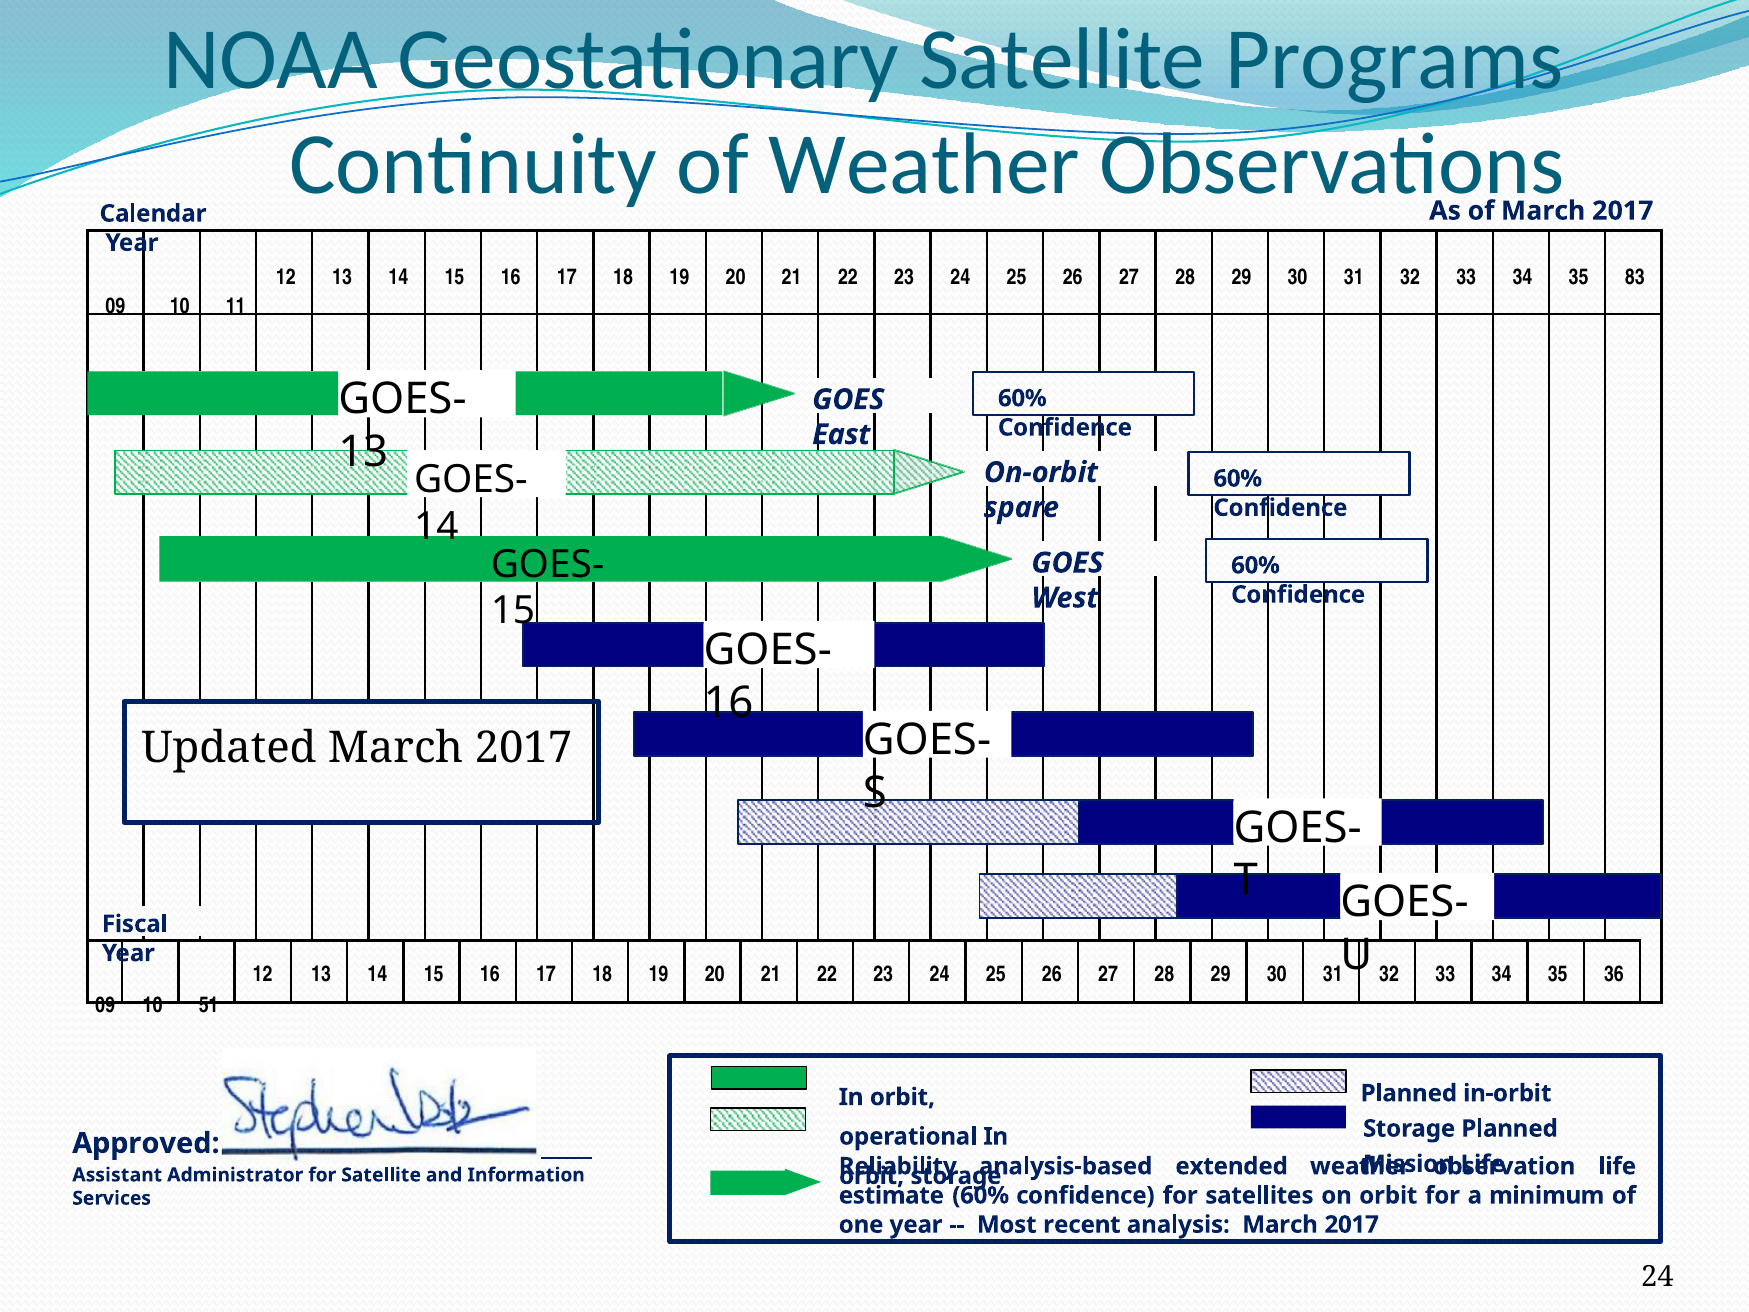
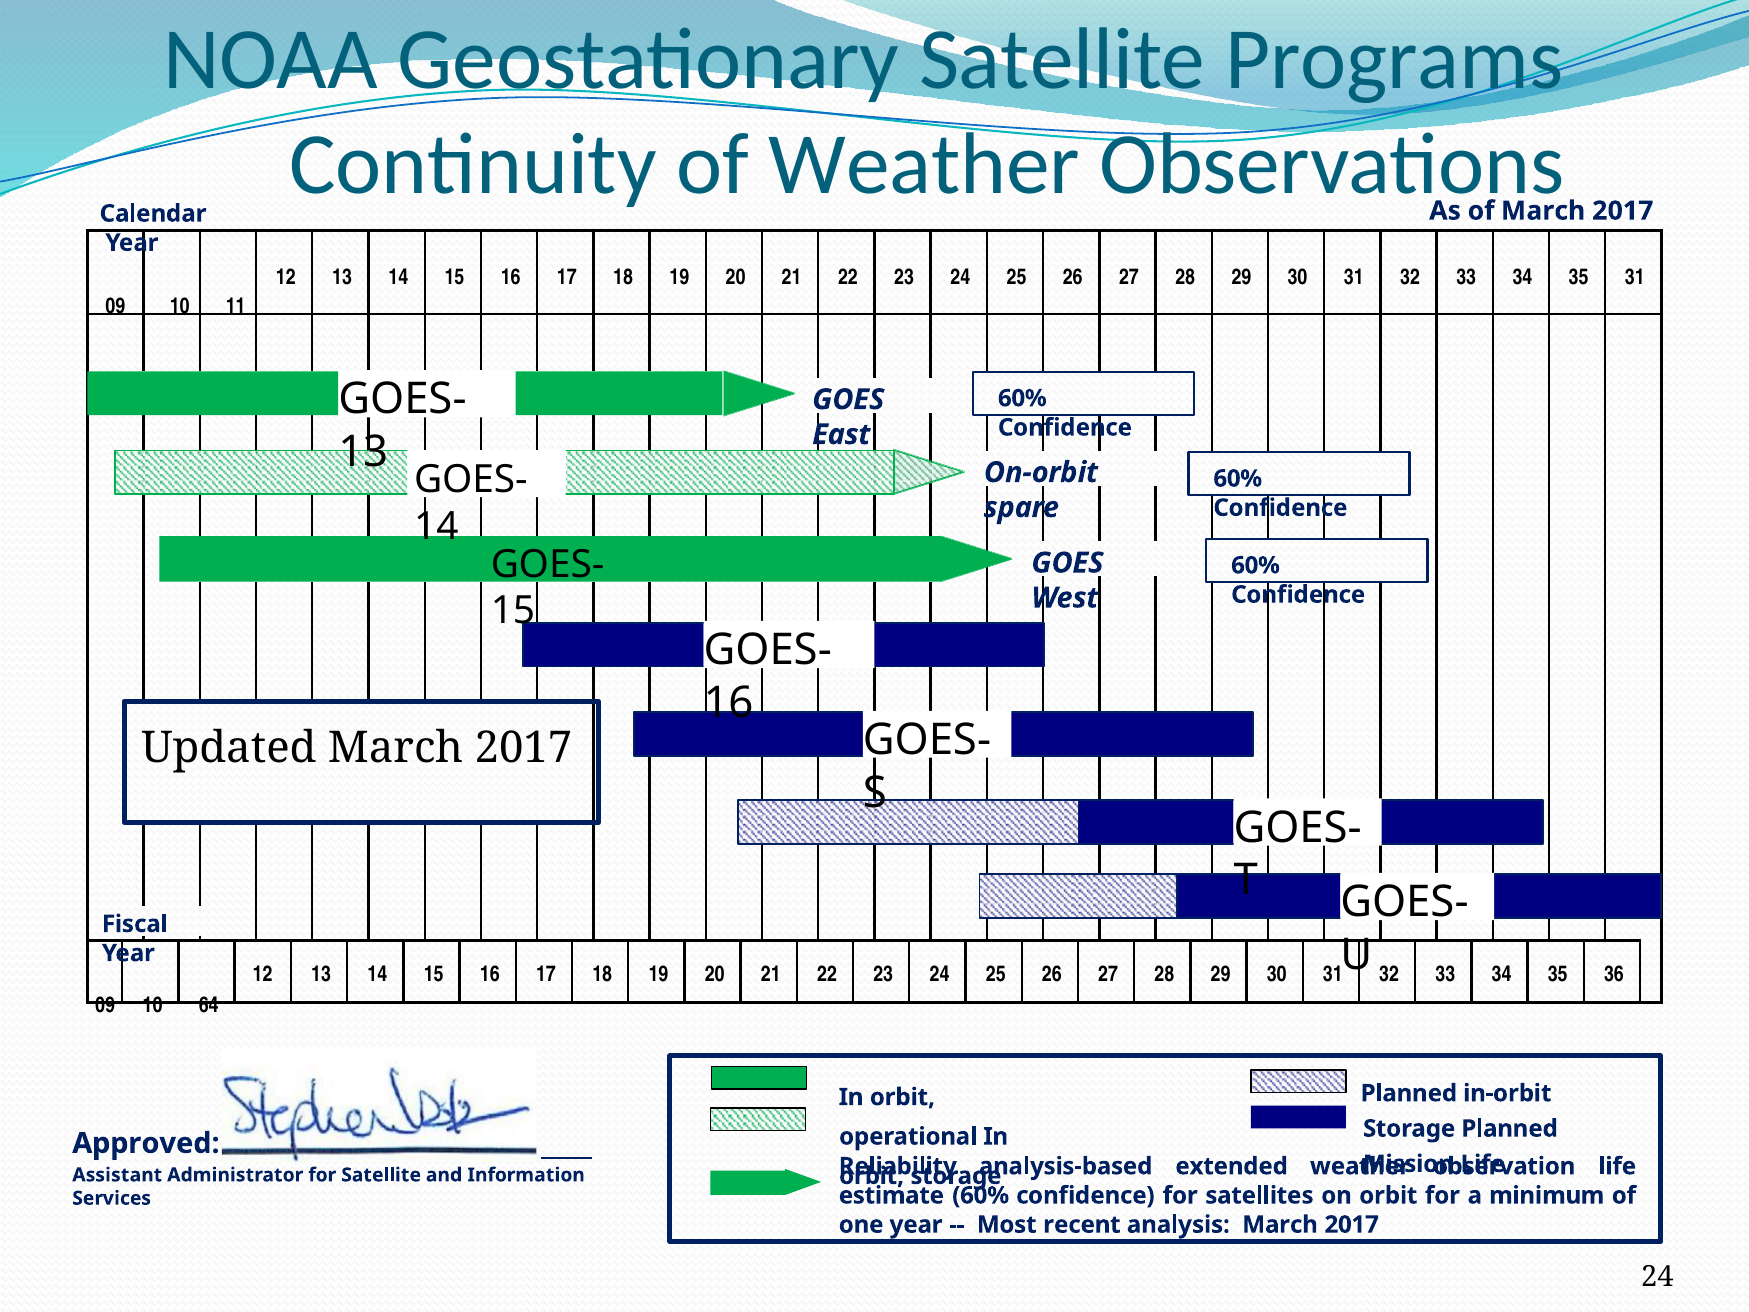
35 83: 83 -> 31 (1635, 277)
51: 51 -> 64 (209, 1005)
